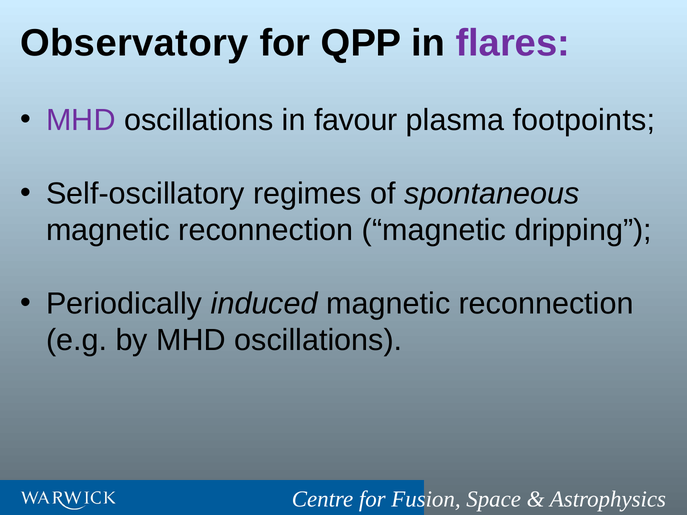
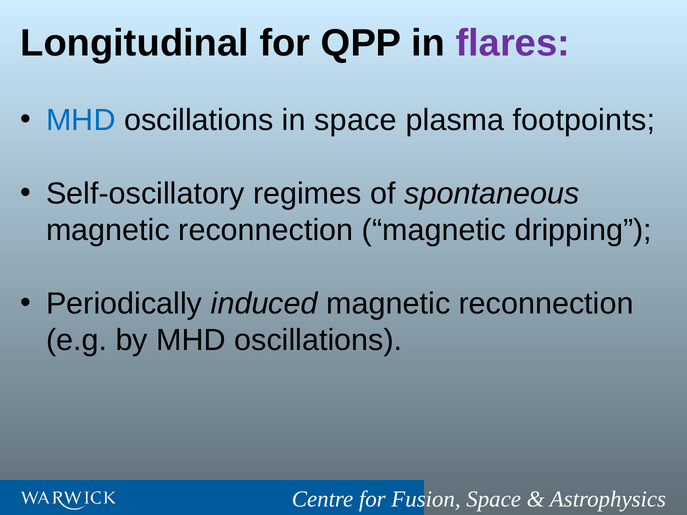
Observatory: Observatory -> Longitudinal (135, 43)
MHD colour: purple -> blue (81, 120)
in favour: favour -> space (356, 120)
